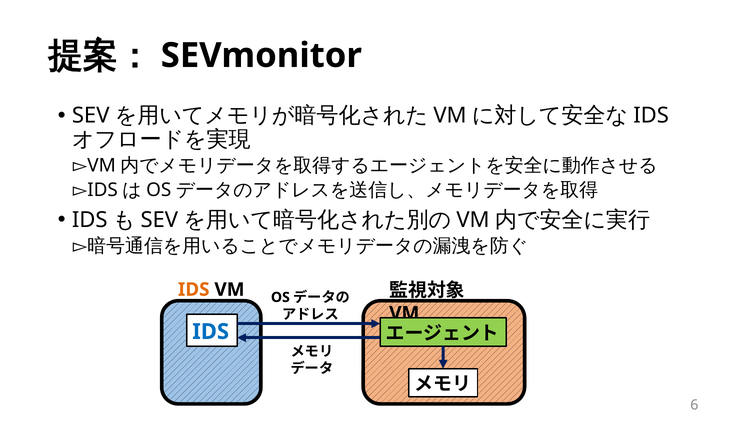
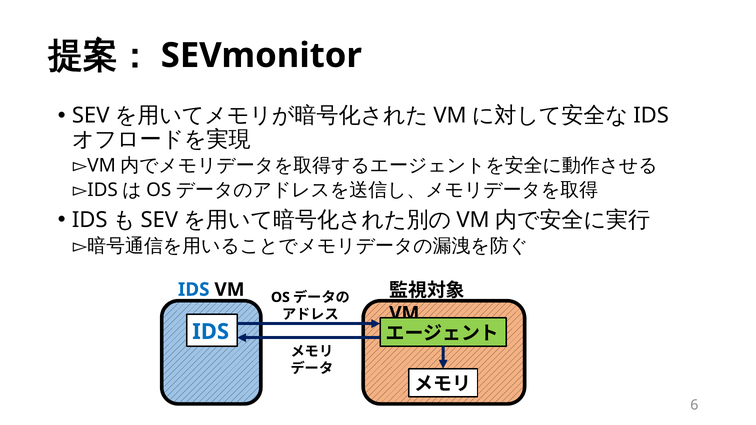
IDS colour: orange -> blue (194, 290)
